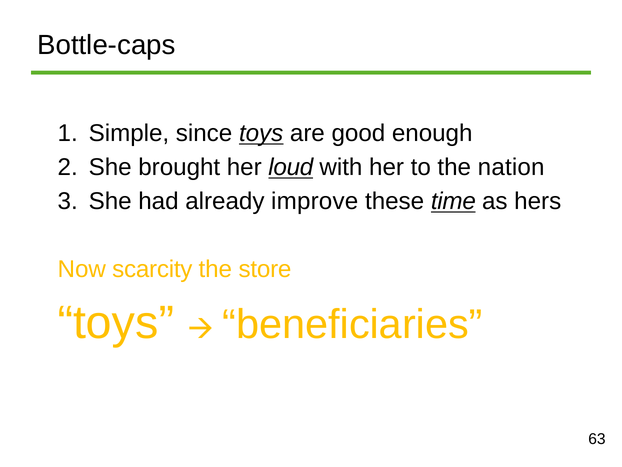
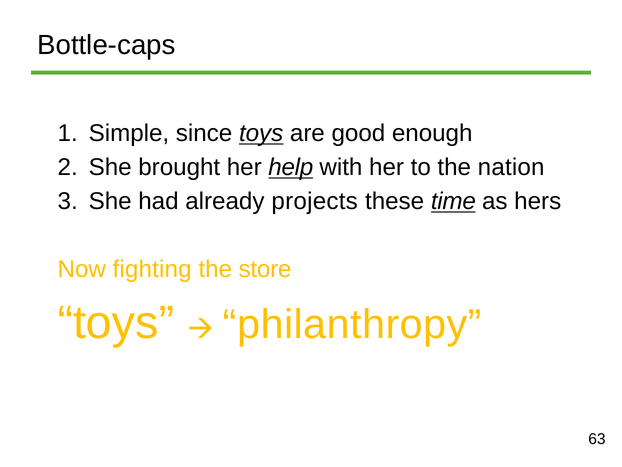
loud: loud -> help (291, 167)
improve: improve -> projects (315, 201)
scarcity: scarcity -> fighting (152, 269)
beneficiaries: beneficiaries -> philanthropy (352, 324)
